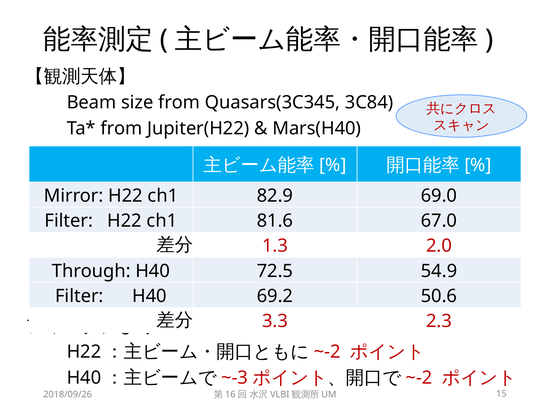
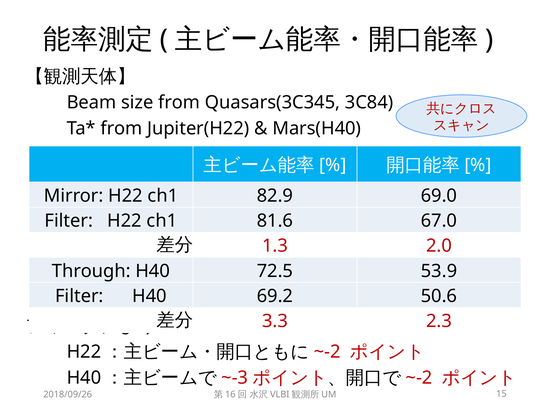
54.9: 54.9 -> 53.9 (439, 271)
